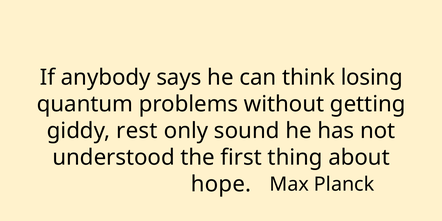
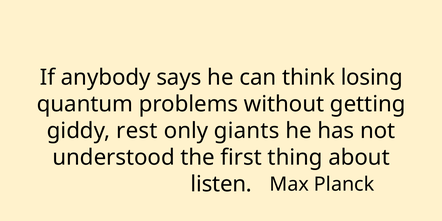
sound: sound -> giants (247, 131)
hope: hope -> listen (221, 184)
